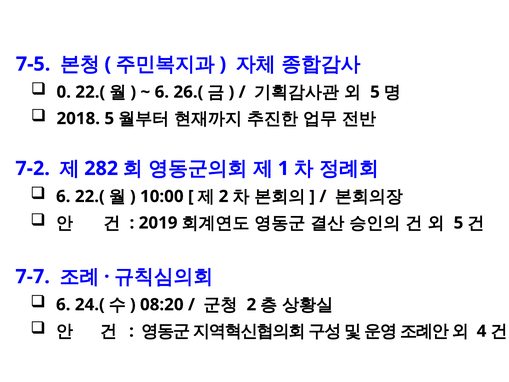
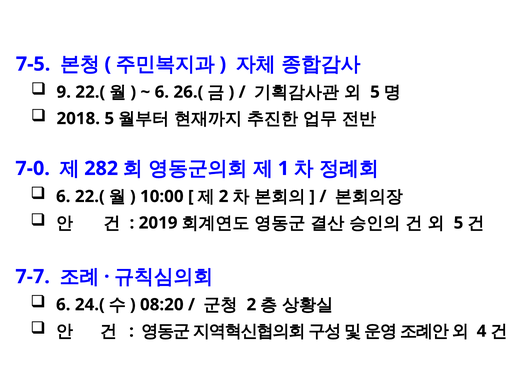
0: 0 -> 9 (64, 92)
7-2: 7-2 -> 7-0 (33, 168)
